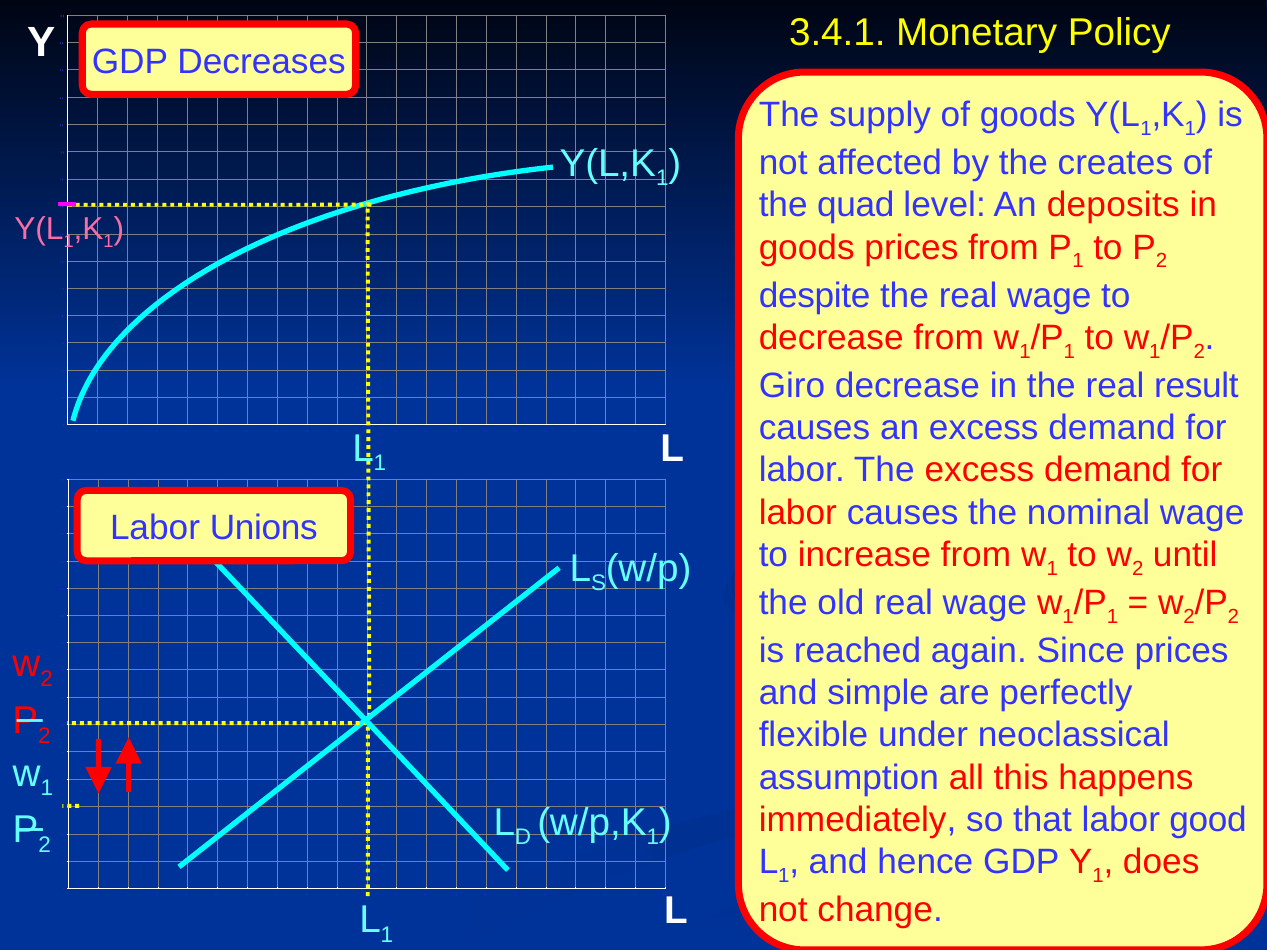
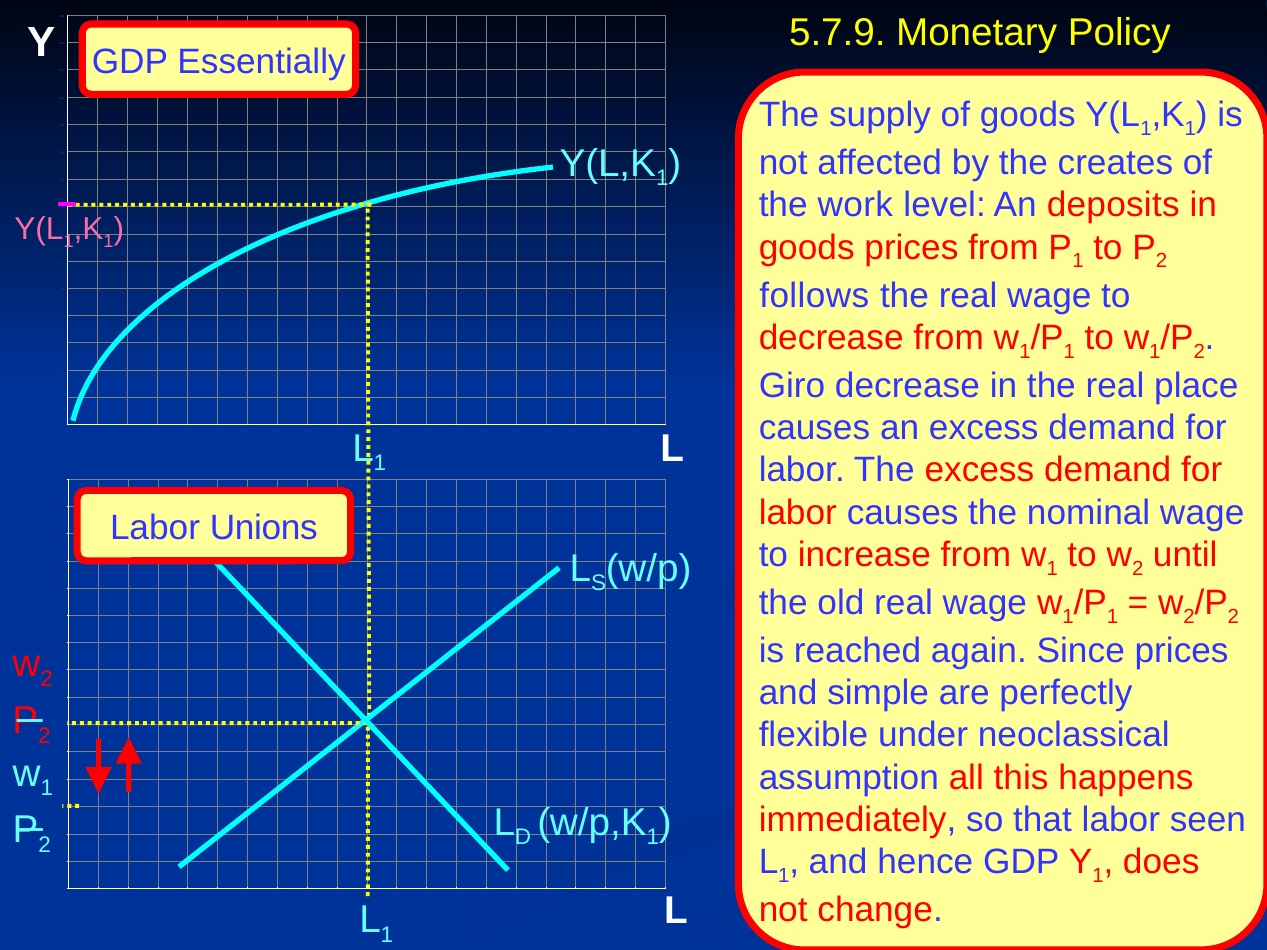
3.4.1: 3.4.1 -> 5.7.9 (837, 33)
Decreases: Decreases -> Essentially (262, 62)
quad: quad -> work (855, 205)
despite: despite -> follows (814, 296)
result: result -> place (1196, 386)
good: good -> seen (1208, 820)
